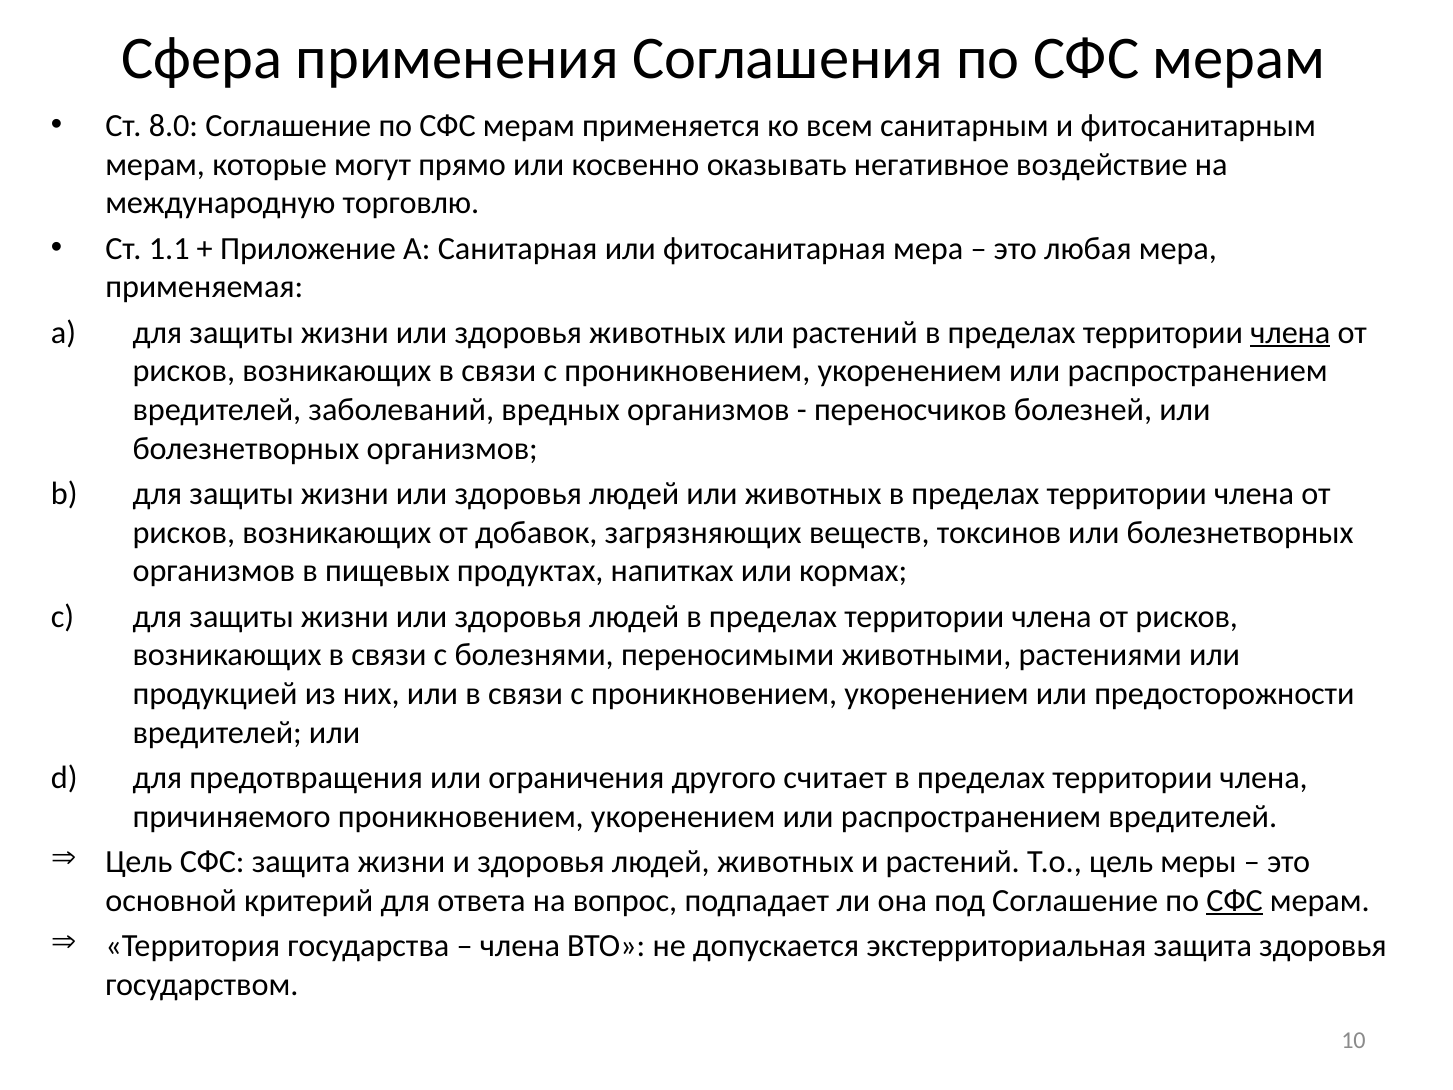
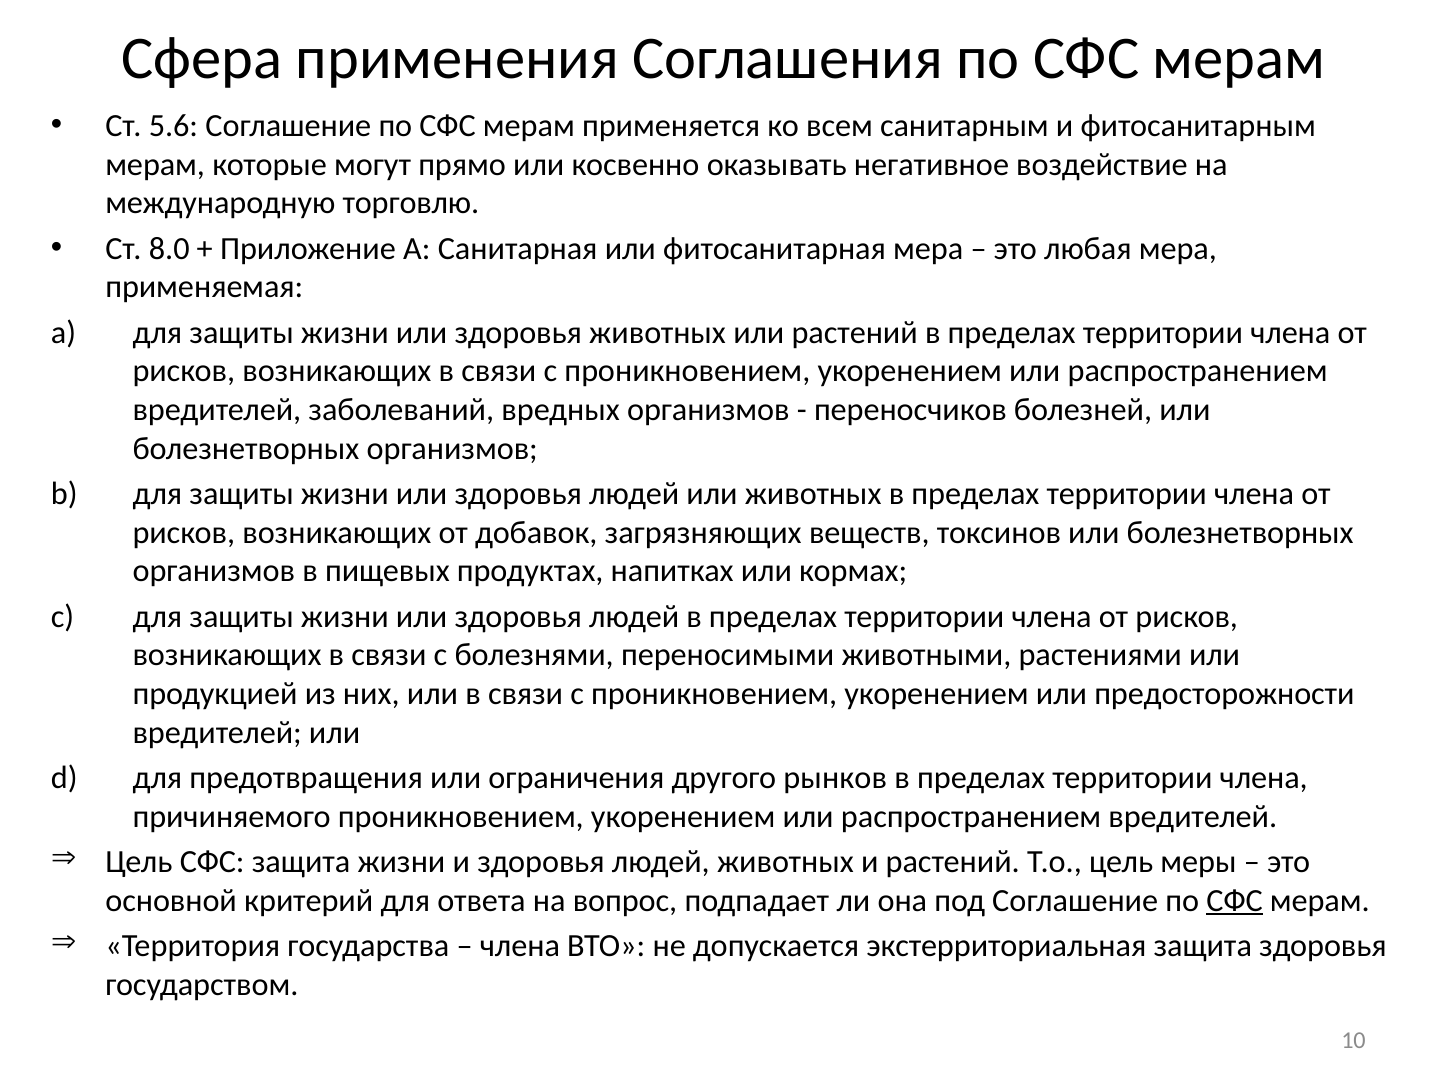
8.0: 8.0 -> 5.6 (173, 126)
1.1: 1.1 -> 8.0 (169, 248)
члена underline: present -> none (1290, 332)
считает: считает -> рынков (835, 778)
